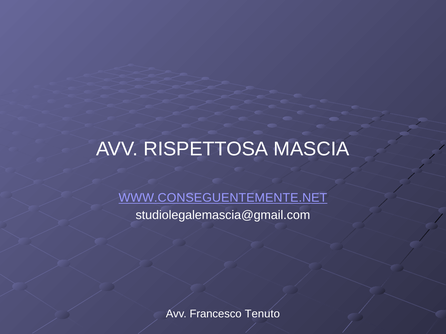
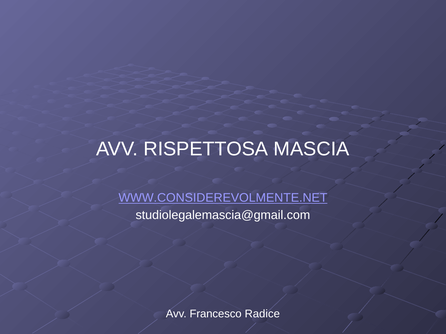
WWW.CONSEGUENTEMENTE.NET: WWW.CONSEGUENTEMENTE.NET -> WWW.CONSIDEREVOLMENTE.NET (223, 198)
Tenuto: Tenuto -> Radice (262, 314)
